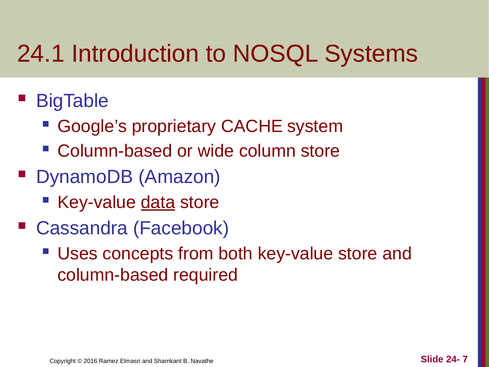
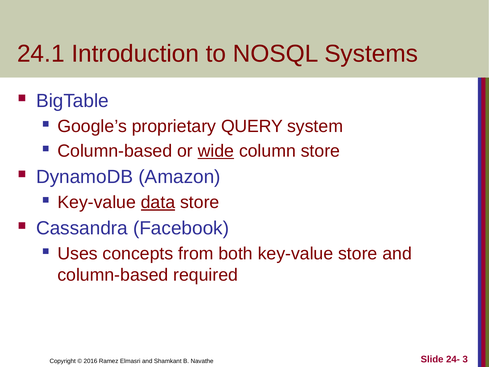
CACHE: CACHE -> QUERY (252, 126)
wide underline: none -> present (216, 151)
7: 7 -> 3 (465, 359)
